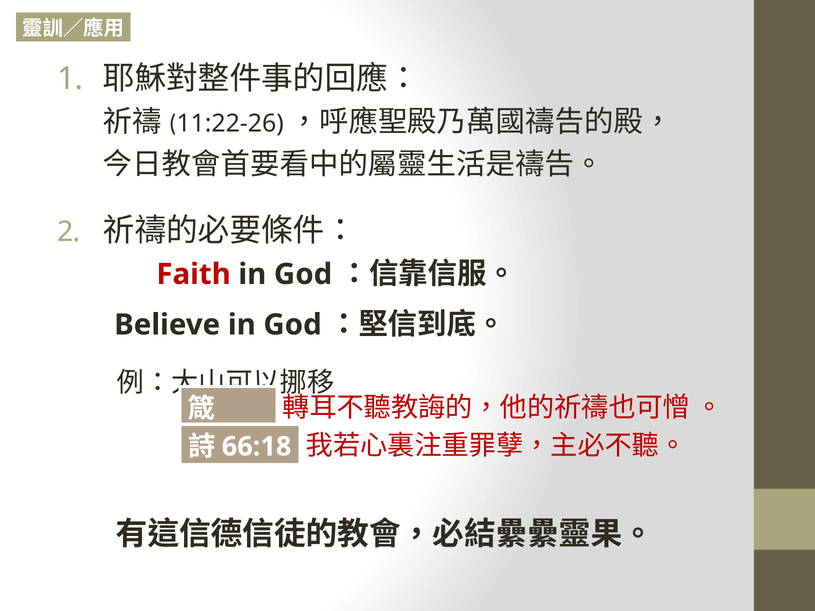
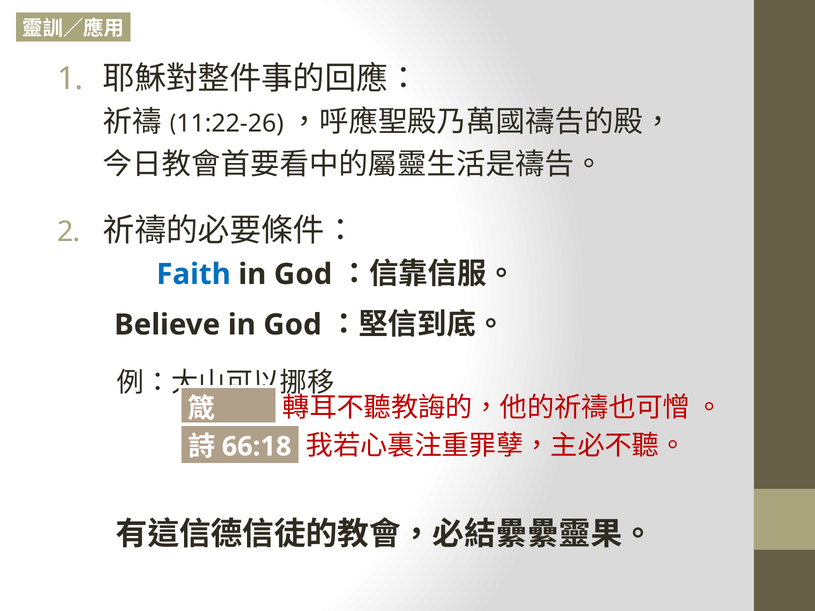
Faith colour: red -> blue (194, 274)
